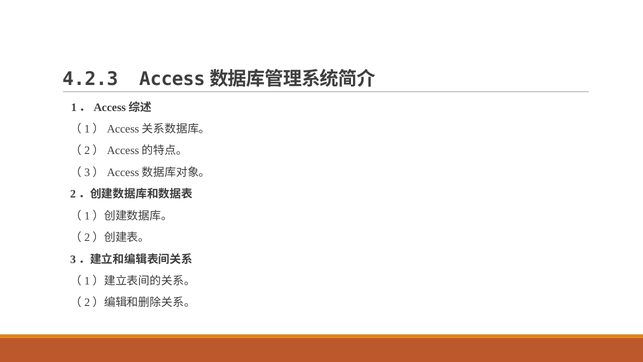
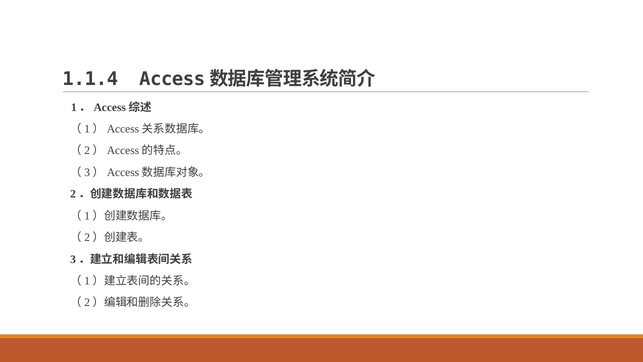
4.2.3: 4.2.3 -> 1.1.4 (90, 79)
